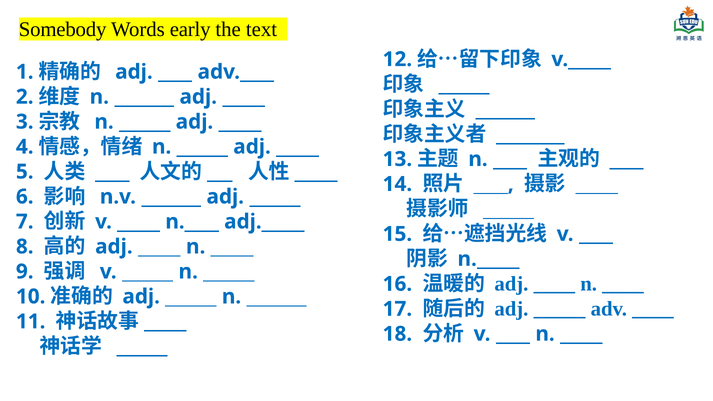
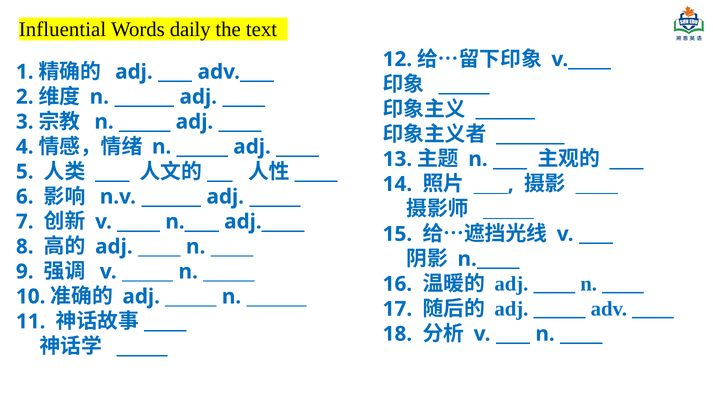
Somebody: Somebody -> Influential (62, 29)
early: early -> daily (190, 29)
